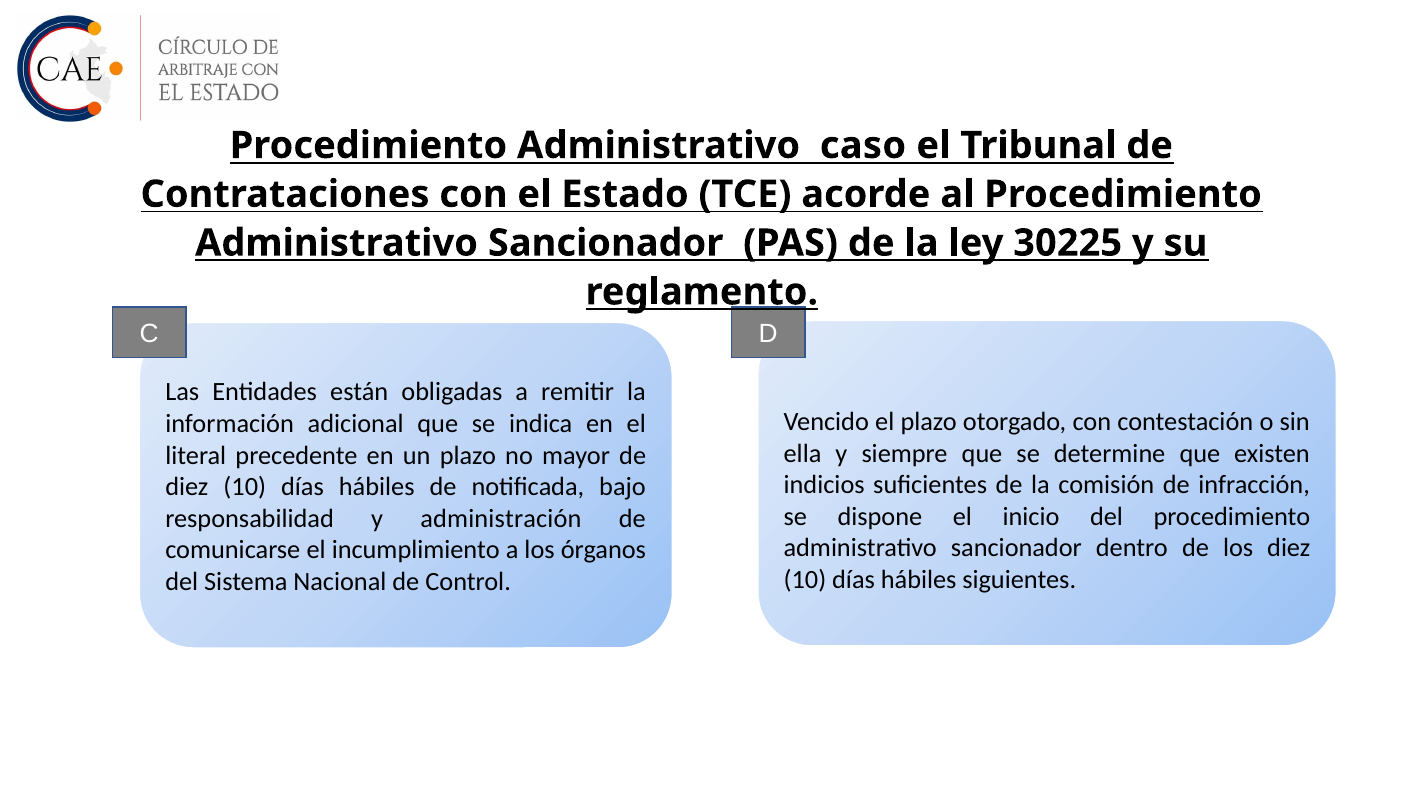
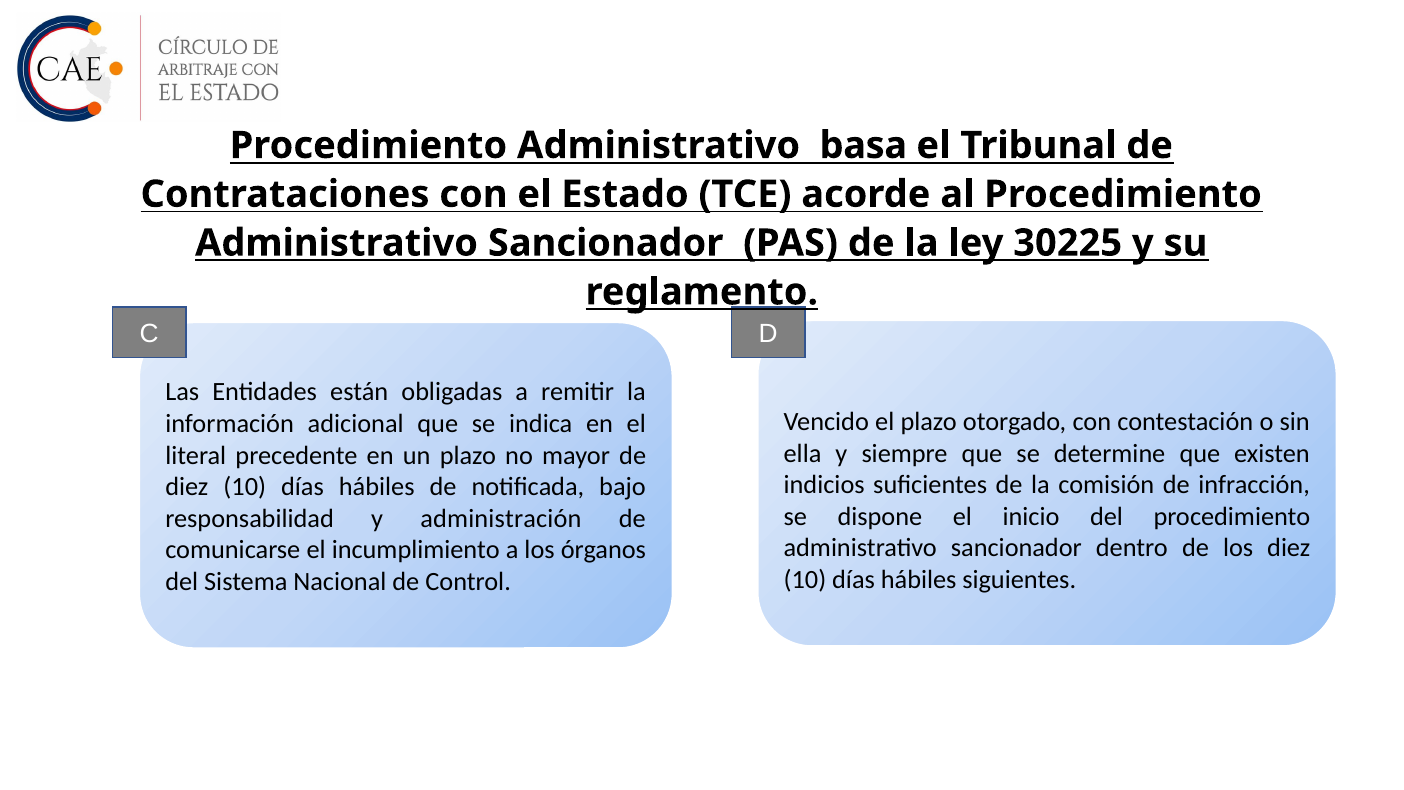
caso: caso -> basa (863, 145)
